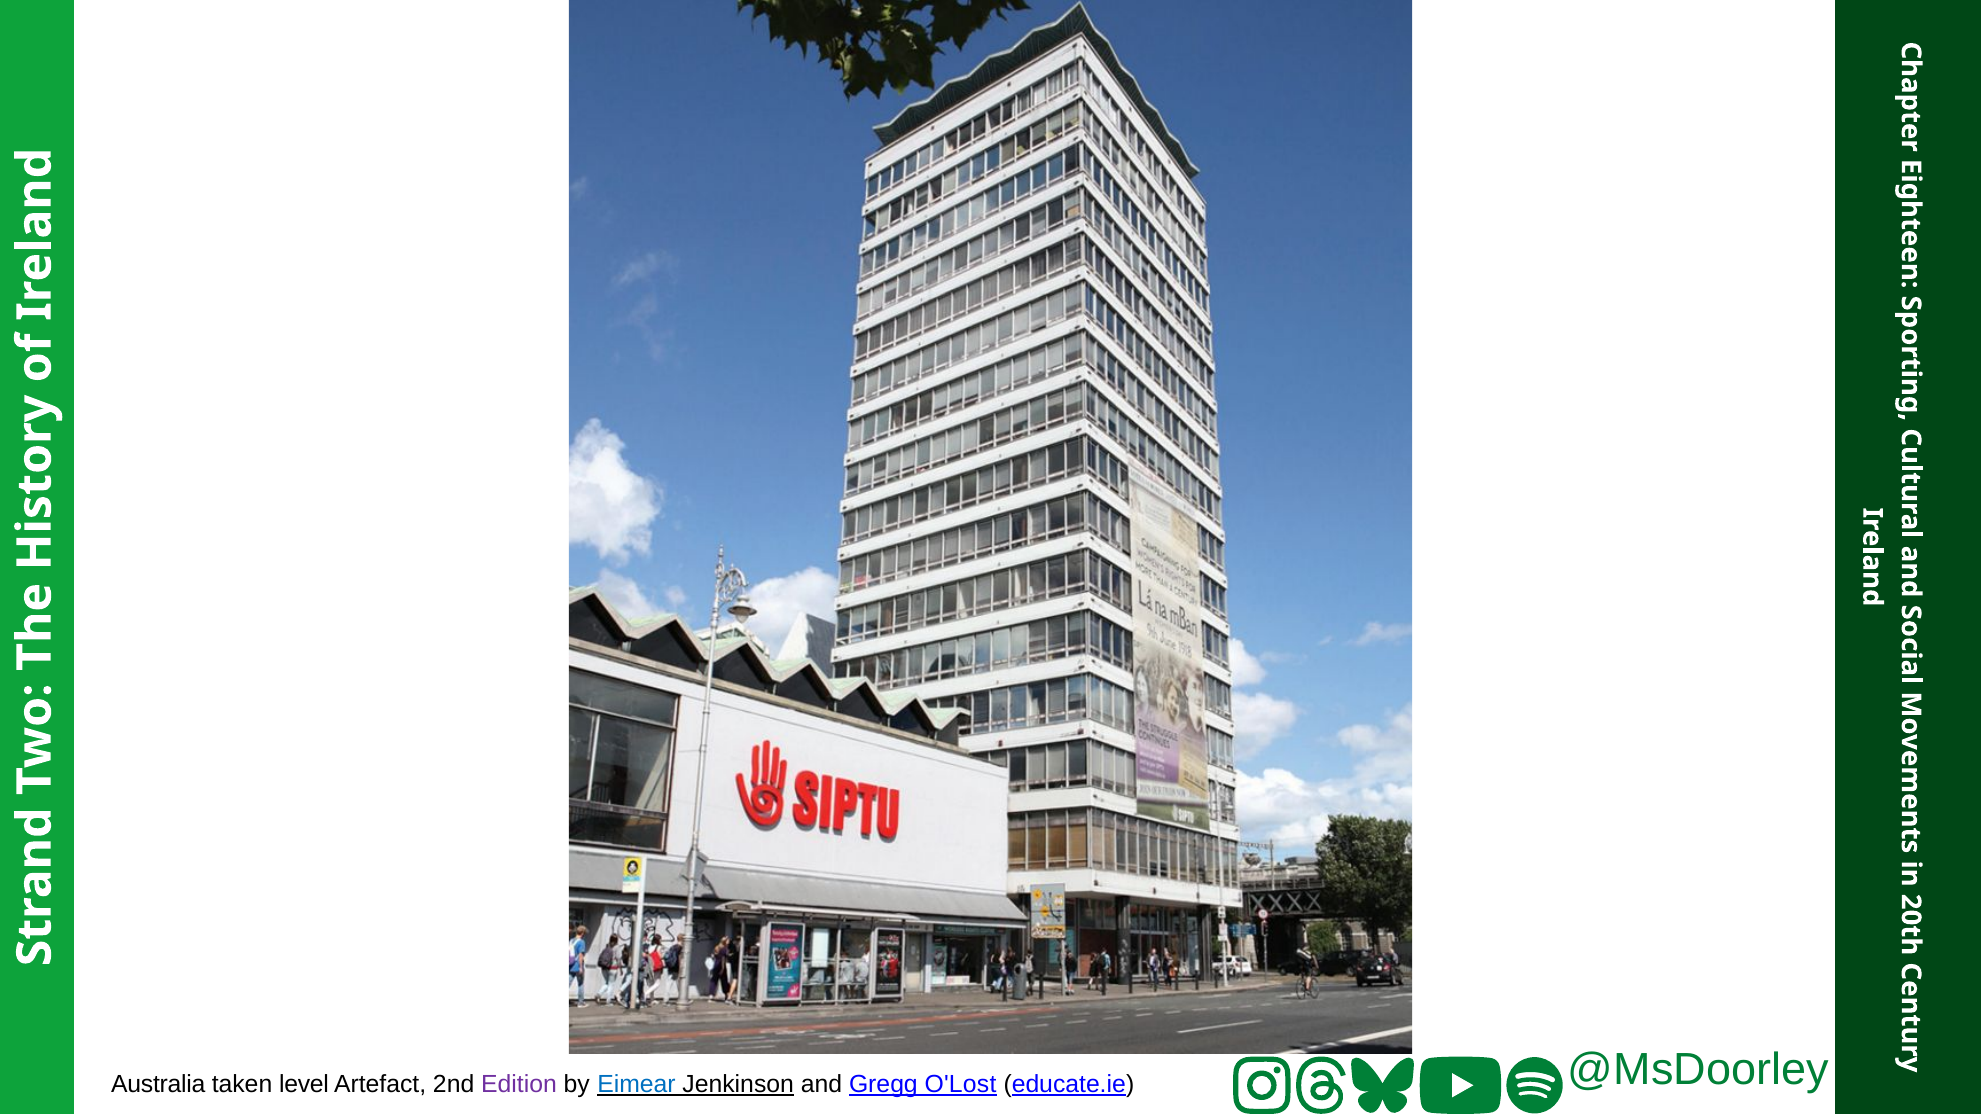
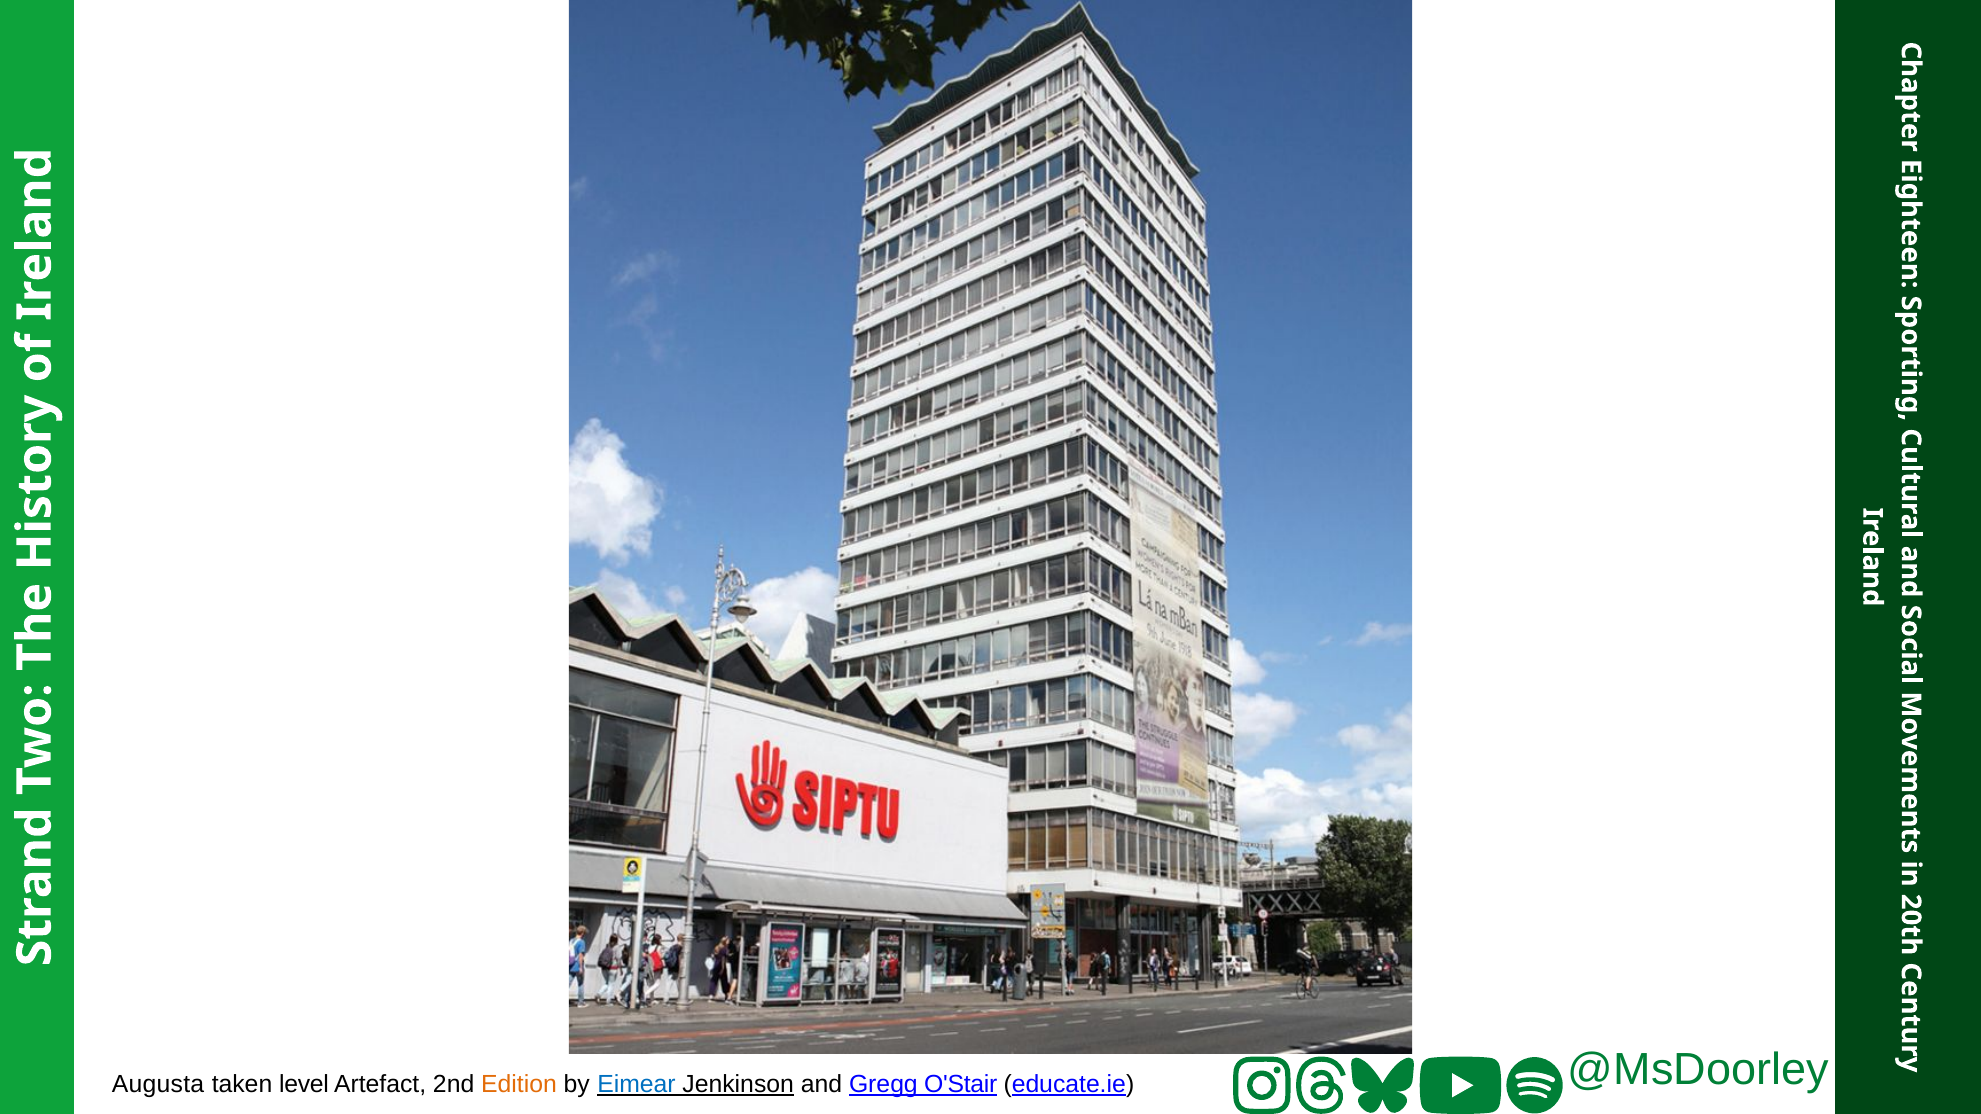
Australia: Australia -> Augusta (158, 1084)
Edition colour: purple -> orange (519, 1084)
O'Lost: O'Lost -> O'Stair (961, 1084)
